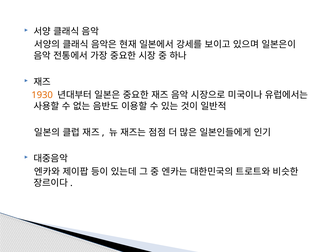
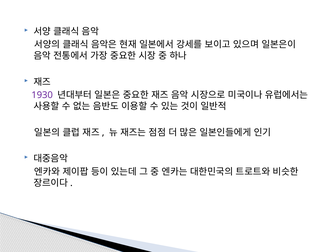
1930 colour: orange -> purple (42, 95)
